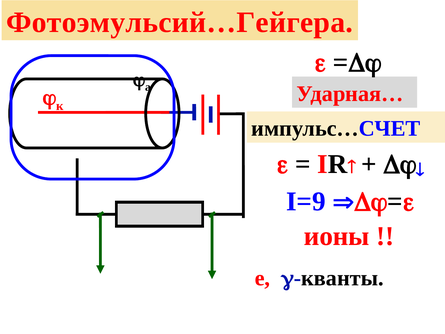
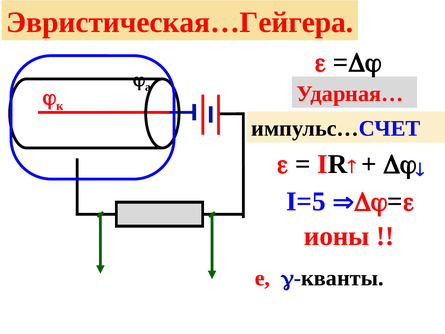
Фотоэмульсий…Гейгера: Фотоэмульсий…Гейгера -> Эвристическая…Гейгера (180, 22)
I=9: I=9 -> I=5 (306, 201)
